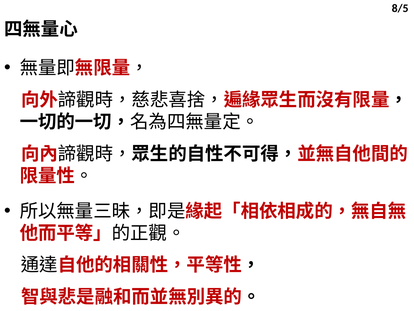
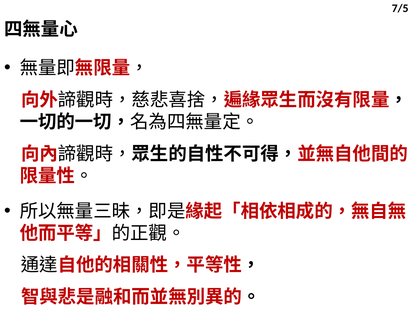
8/5: 8/5 -> 7/5 (400, 8)
